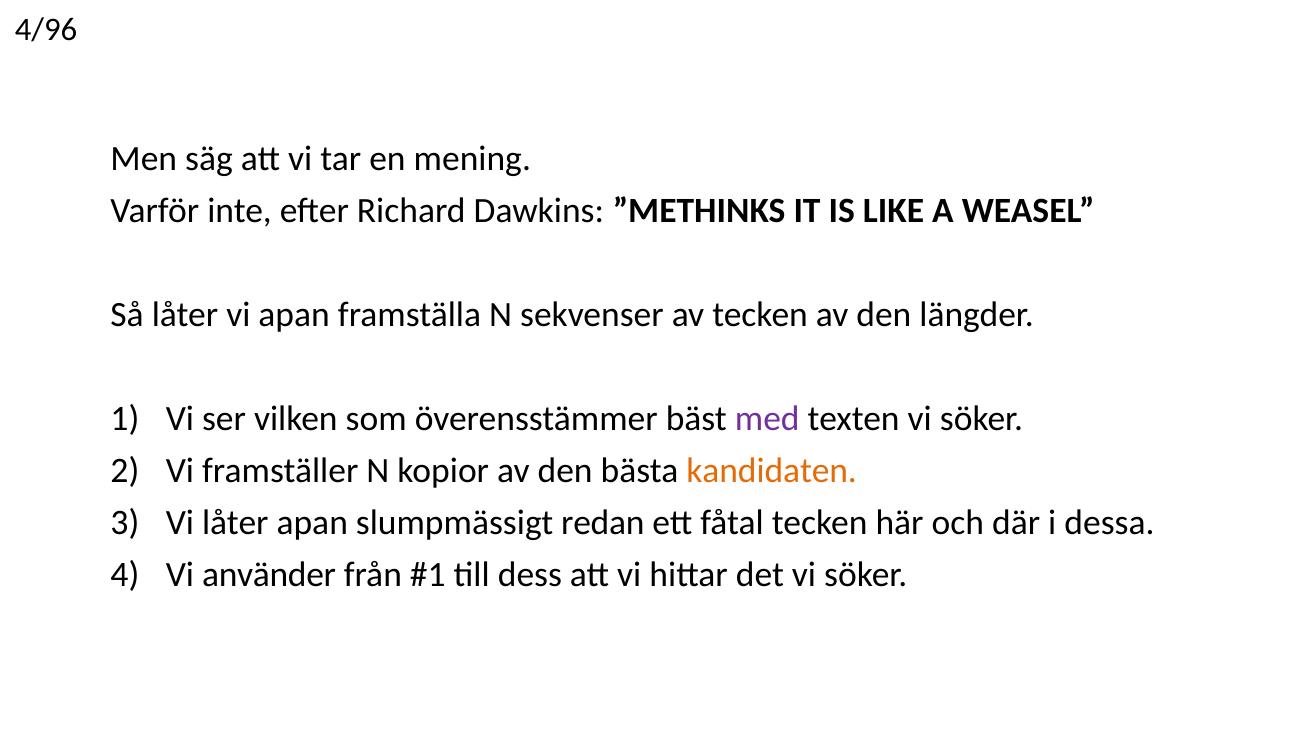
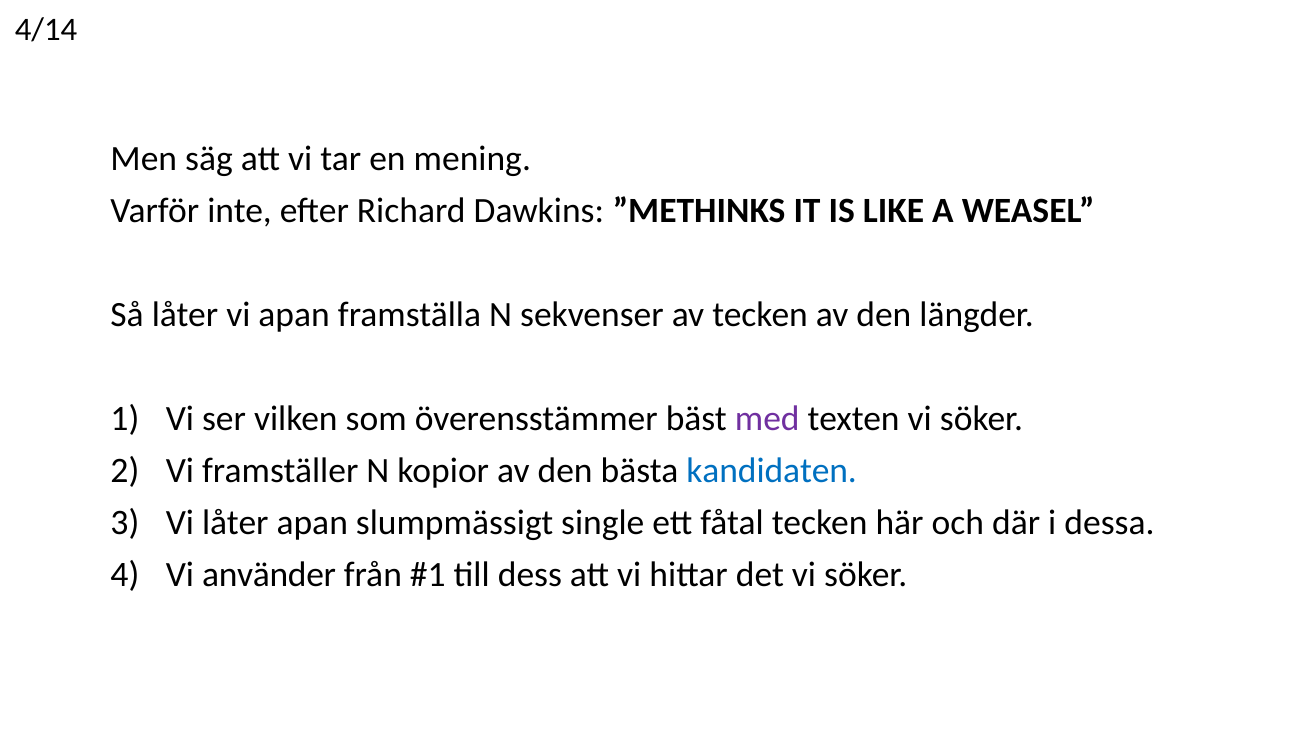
4/96: 4/96 -> 4/14 (46, 30)
kandidaten colour: orange -> blue (772, 471)
redan: redan -> single (603, 523)
